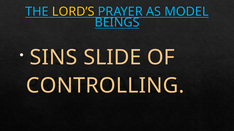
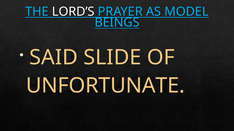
LORD’S colour: yellow -> white (73, 12)
SINS: SINS -> SAID (54, 58)
CONTROLLING: CONTROLLING -> UNFORTUNATE (105, 86)
